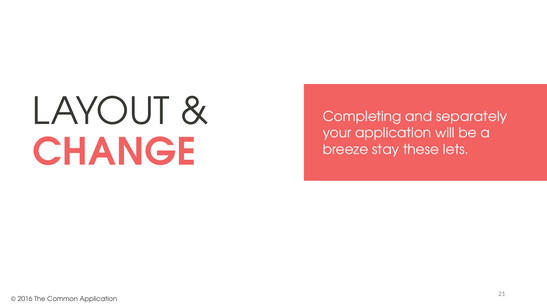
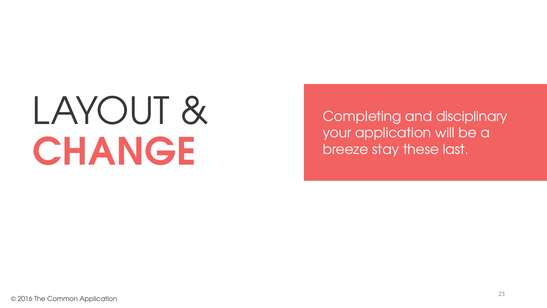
separately: separately -> disciplinary (472, 117)
lets: lets -> last (456, 149)
